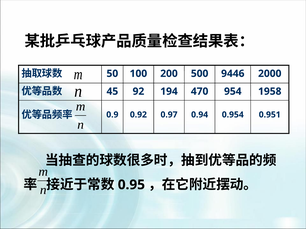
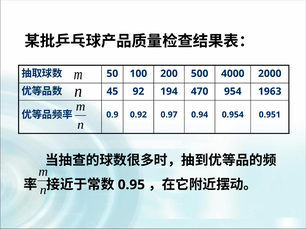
9446: 9446 -> 4000 (233, 74)
1958: 1958 -> 1963 (270, 92)
